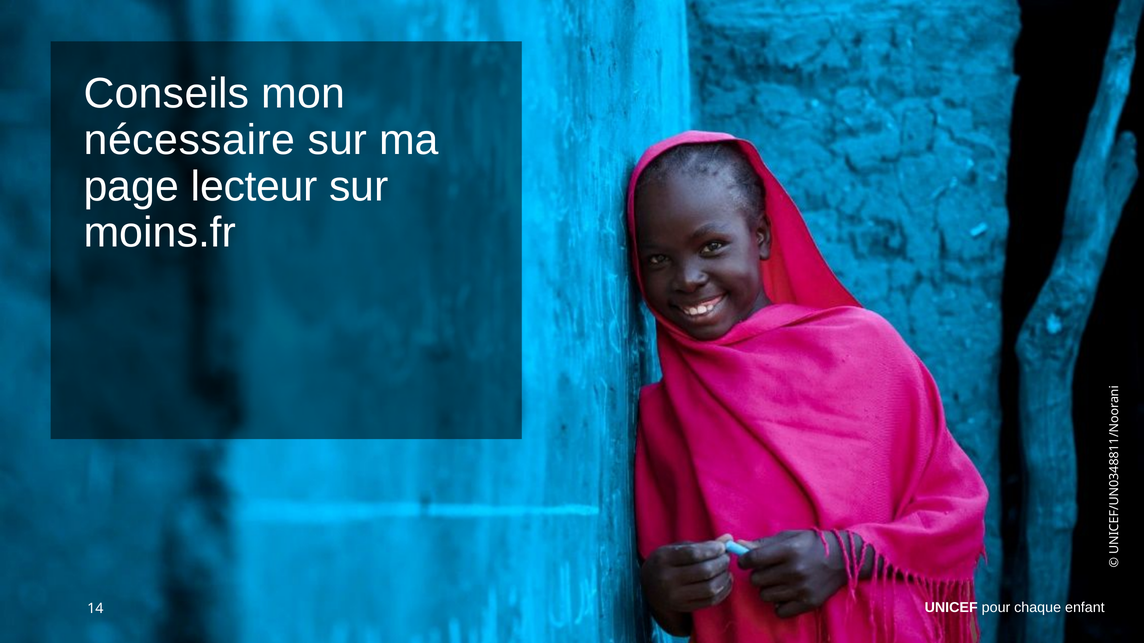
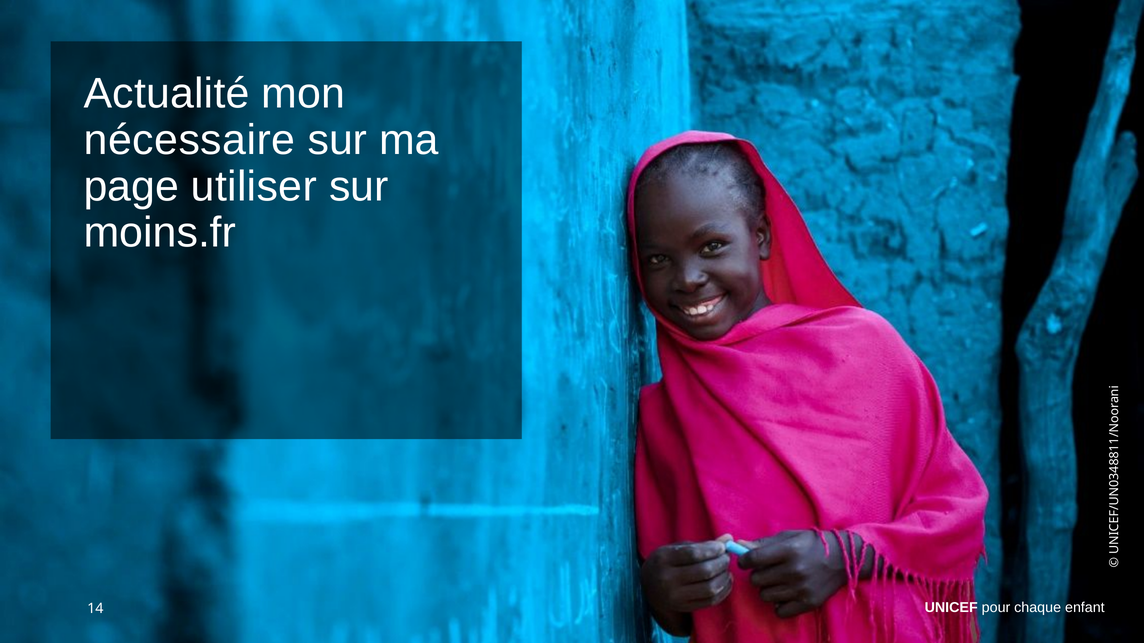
Conseils: Conseils -> Actualité (167, 94)
lecteur: lecteur -> utiliser (254, 187)
